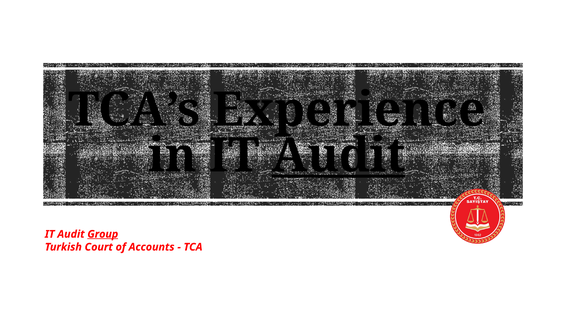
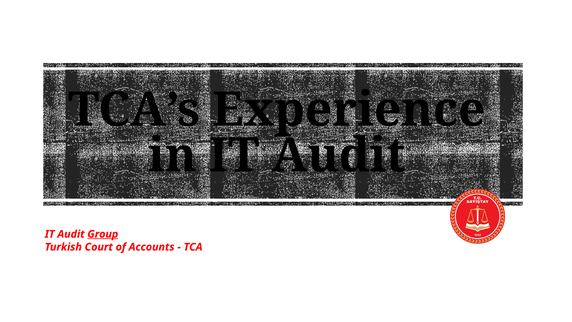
Audit underline: present -> none (339, 156)
